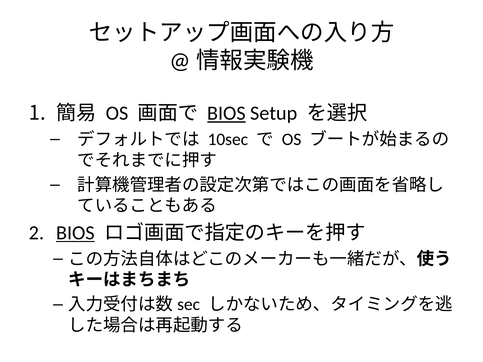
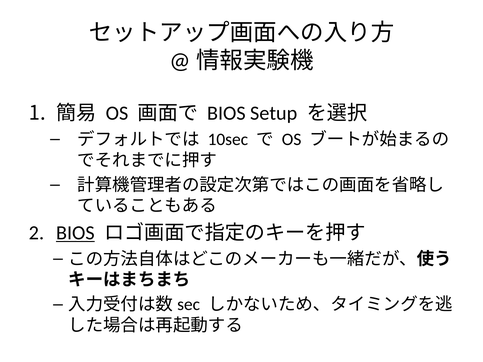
BIOS underline: present -> none (227, 113)
